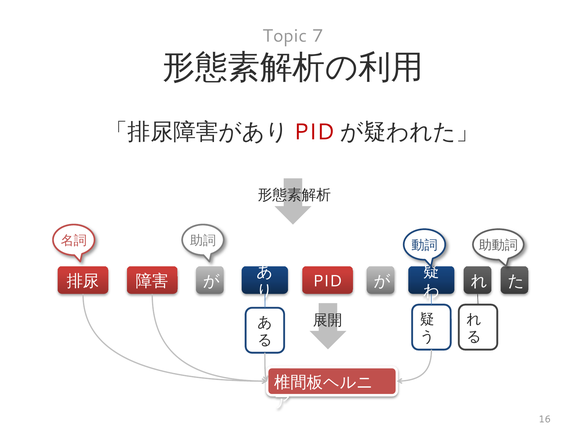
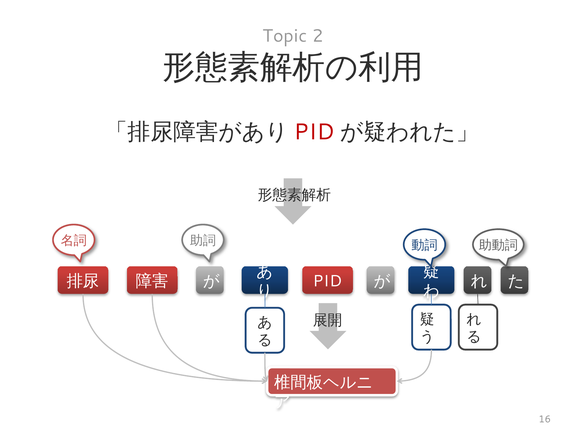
7: 7 -> 2 (318, 36)
